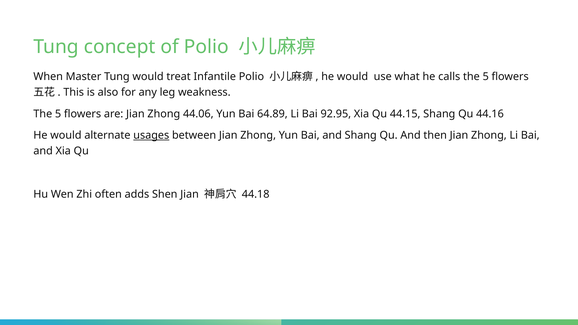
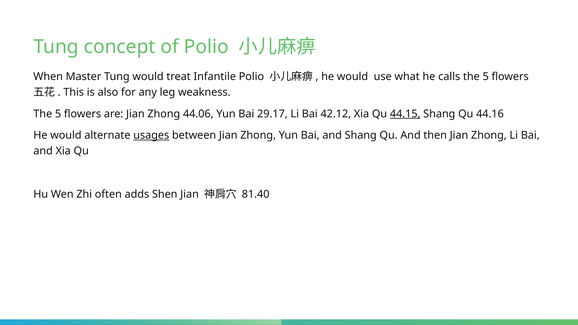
64.89: 64.89 -> 29.17 (272, 114)
92.95: 92.95 -> 42.12 (336, 114)
44.15 underline: none -> present (405, 114)
44.18: 44.18 -> 81.40 (256, 194)
